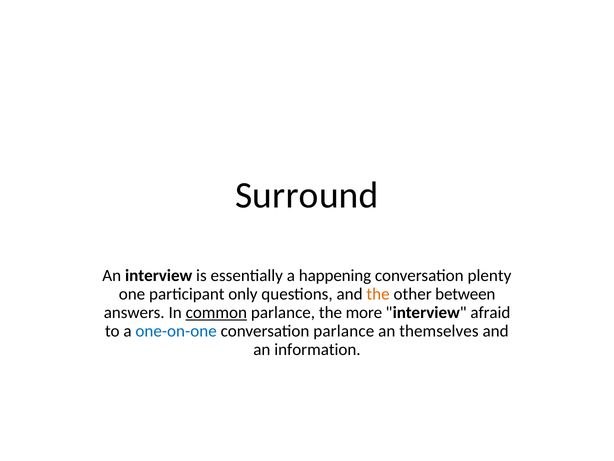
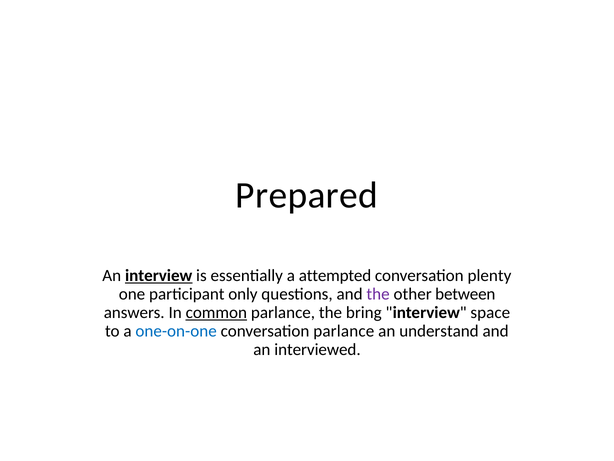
Surround: Surround -> Prepared (307, 195)
interview underline: none -> present (159, 275)
happening: happening -> attempted (335, 275)
the colour: orange -> purple (378, 294)
more: more -> bring (364, 312)
afraid: afraid -> space (490, 312)
themselves: themselves -> understand (439, 331)
information: information -> interviewed (317, 349)
